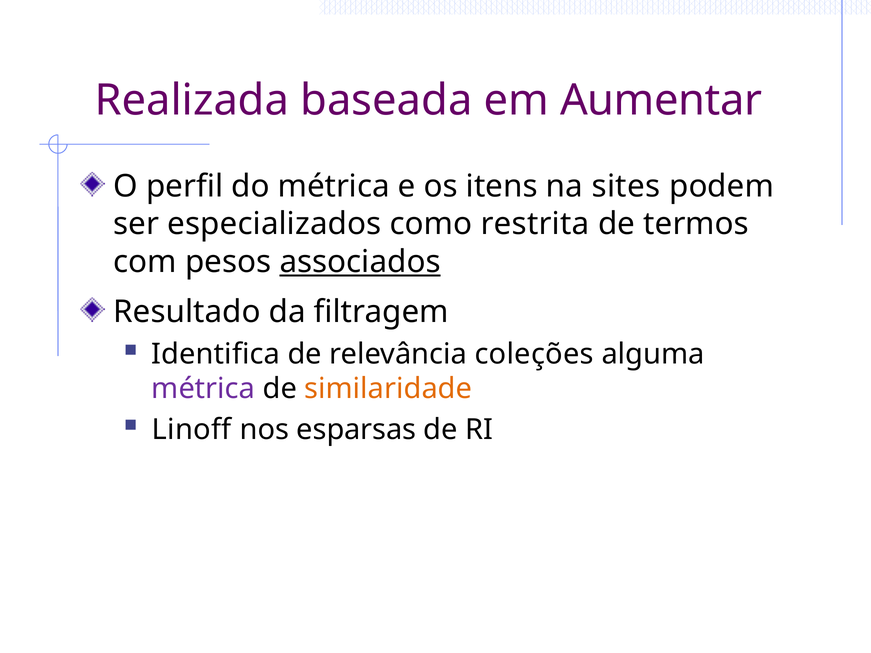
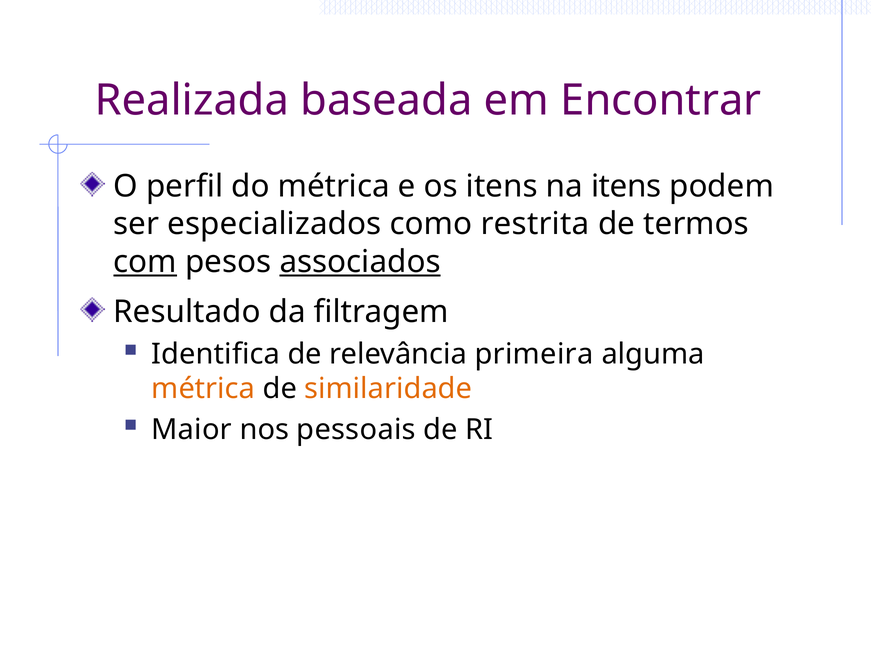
Aumentar: Aumentar -> Encontrar (661, 100)
na sites: sites -> itens (626, 186)
com underline: none -> present (145, 262)
coleções: coleções -> primeira (534, 354)
métrica colour: purple -> orange (203, 389)
Linoff: Linoff -> Maior (192, 430)
esparsas: esparsas -> pessoais (356, 430)
